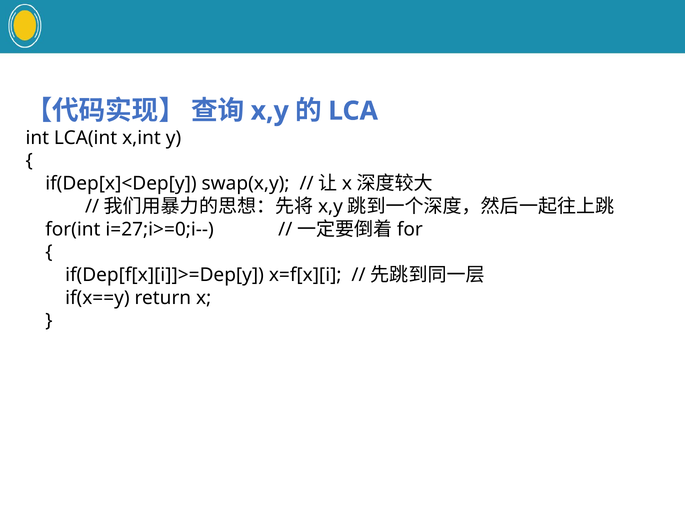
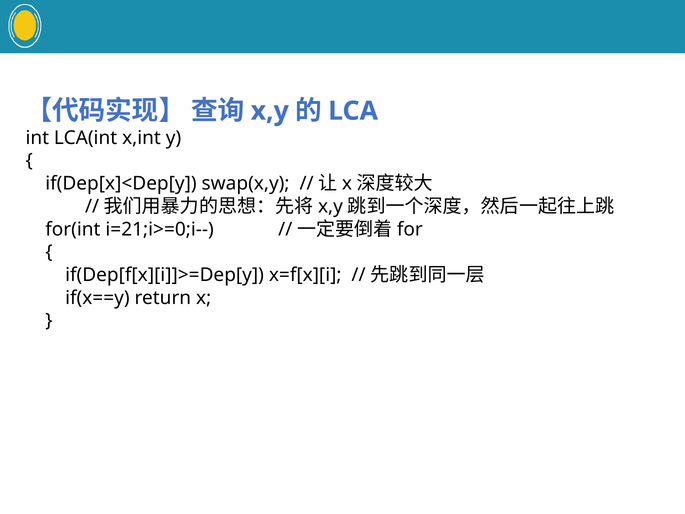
i=27;i>=0;i--: i=27;i>=0;i-- -> i=21;i>=0;i-- (160, 229)
